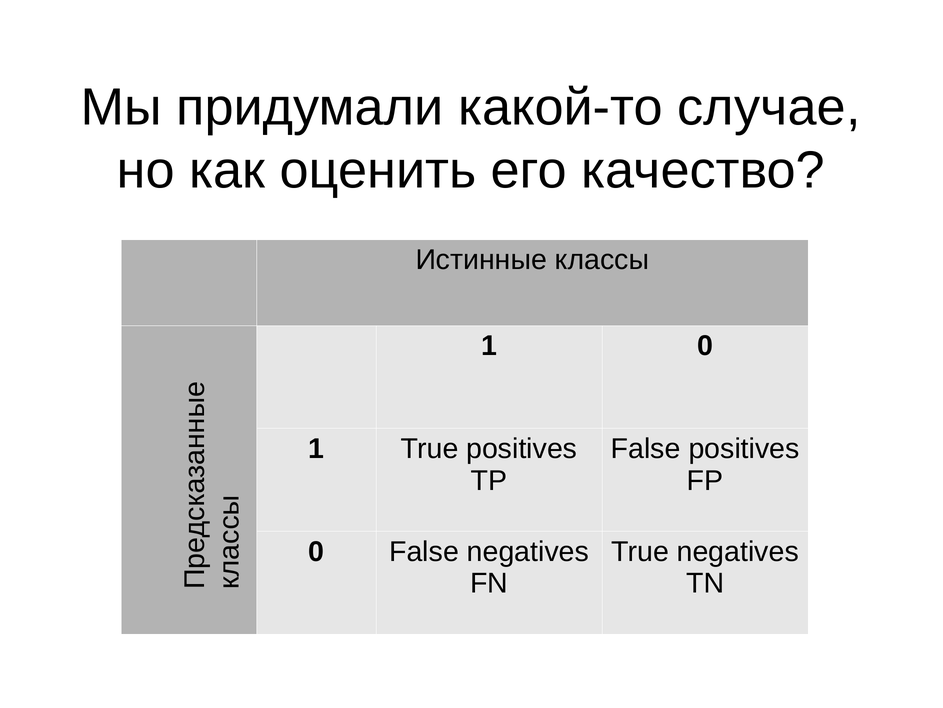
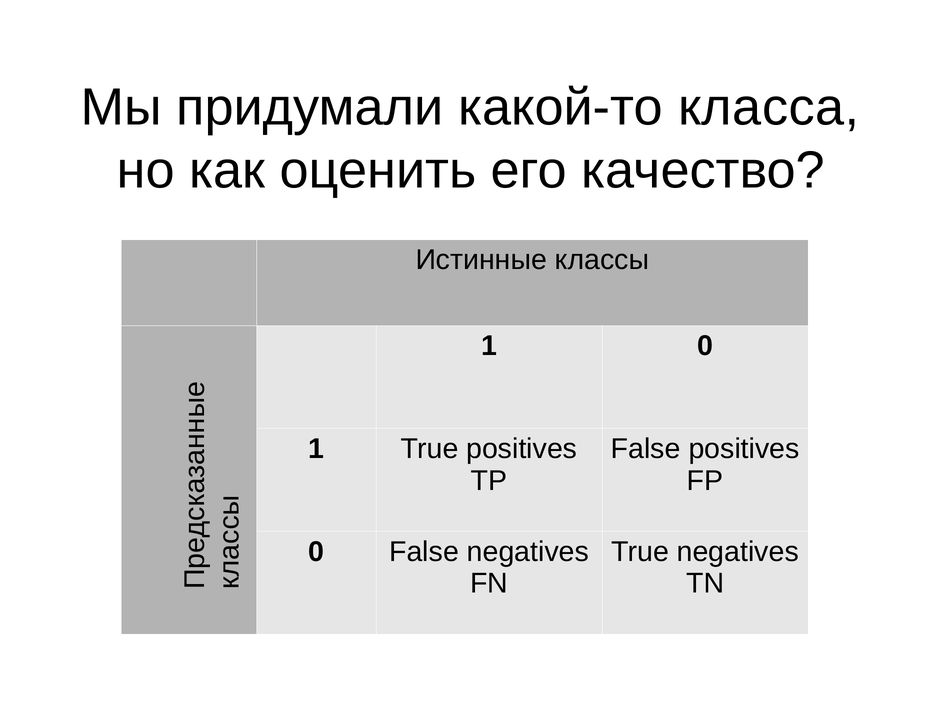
случае: случае -> класса (769, 107)
